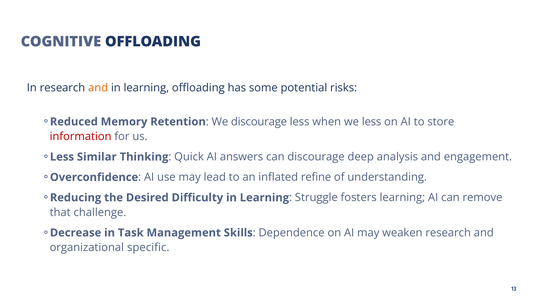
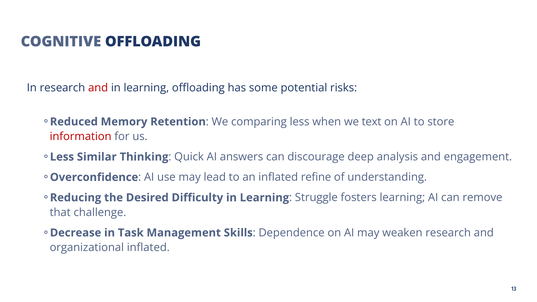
and colour: orange -> red (98, 88)
We discourage: discourage -> comparing (259, 122)
we less: less -> text (372, 122)
organizational specific: specific -> inflated (148, 248)
